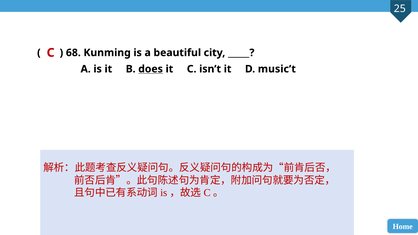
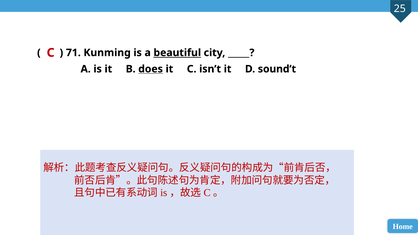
68: 68 -> 71 (73, 53)
beautiful underline: none -> present (177, 53)
music’t: music’t -> sound’t (277, 69)
